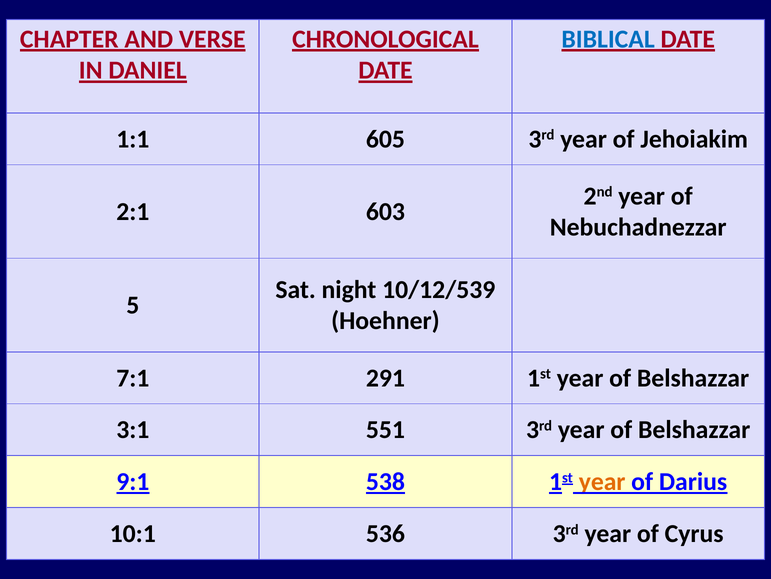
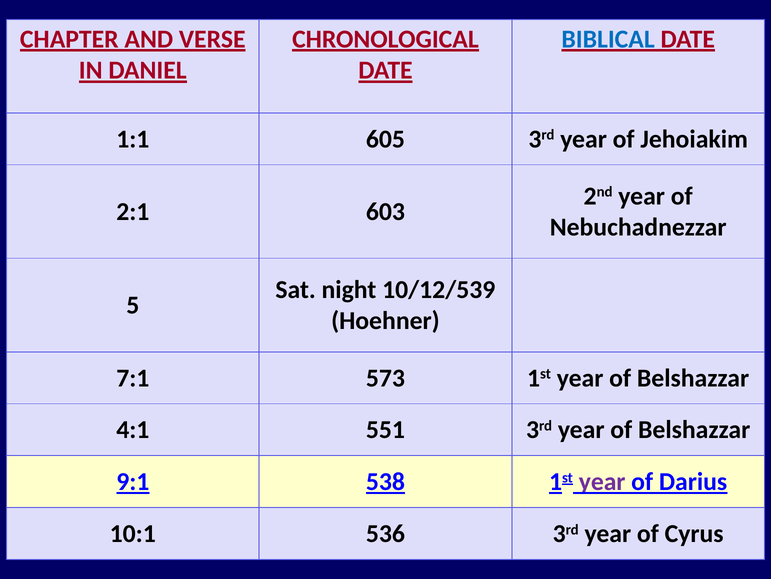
291: 291 -> 573 (385, 378)
3:1: 3:1 -> 4:1 (133, 429)
year colour: orange -> purple (602, 481)
